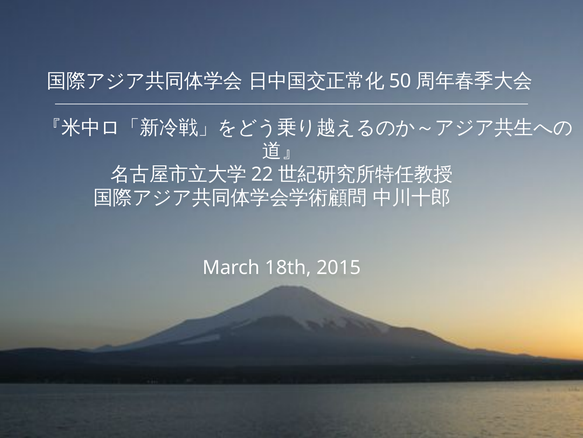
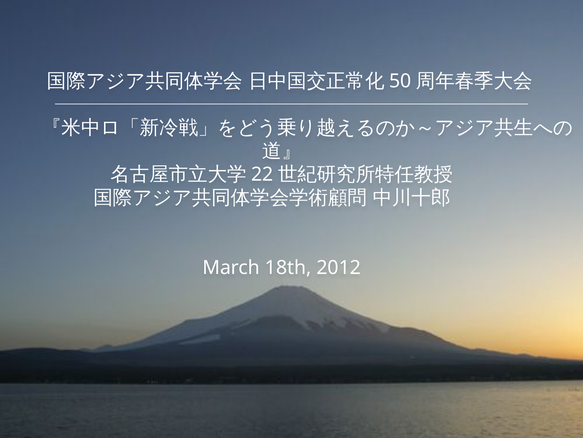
2015: 2015 -> 2012 (339, 267)
